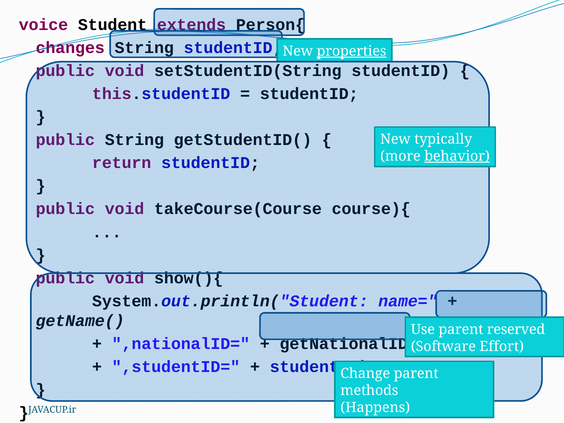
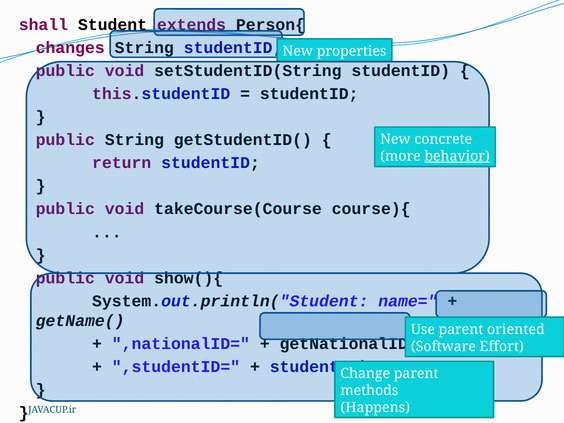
voice: voice -> shall (43, 25)
properties underline: present -> none (352, 51)
typically: typically -> concrete (443, 139)
reserved: reserved -> oriented (516, 329)
